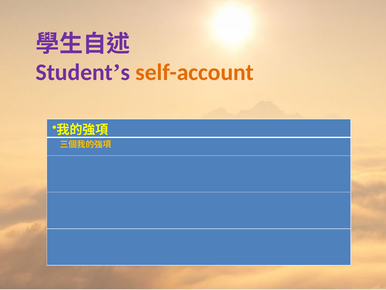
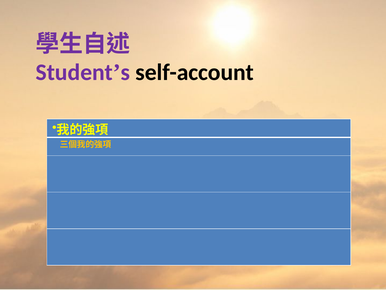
self-account colour: orange -> black (195, 72)
